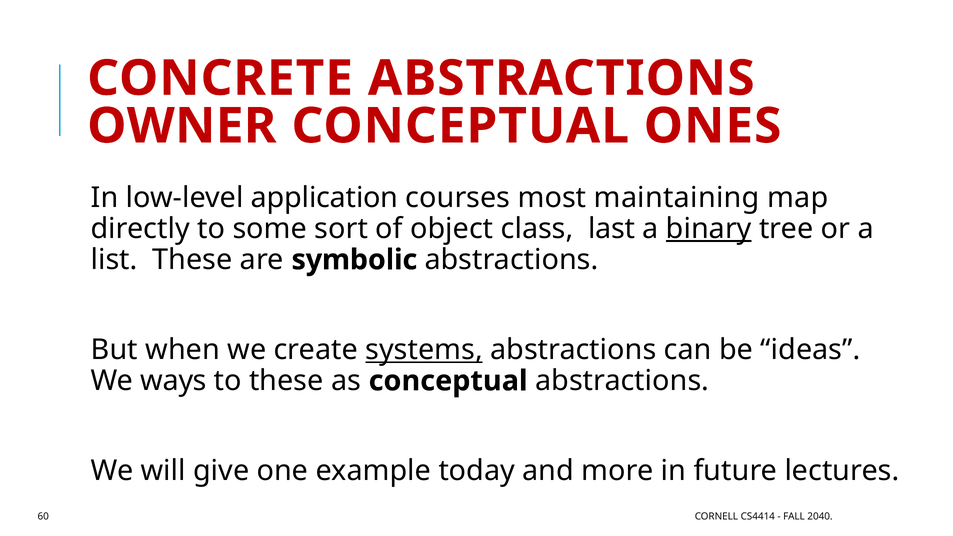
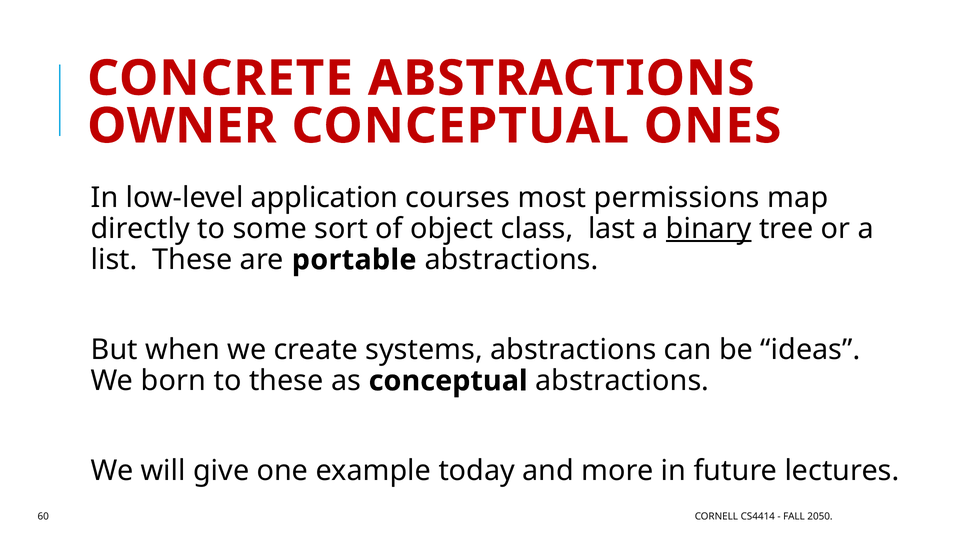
maintaining: maintaining -> permissions (677, 198)
symbolic: symbolic -> portable (354, 260)
systems underline: present -> none (424, 350)
ways: ways -> born (173, 381)
2040: 2040 -> 2050 (820, 516)
